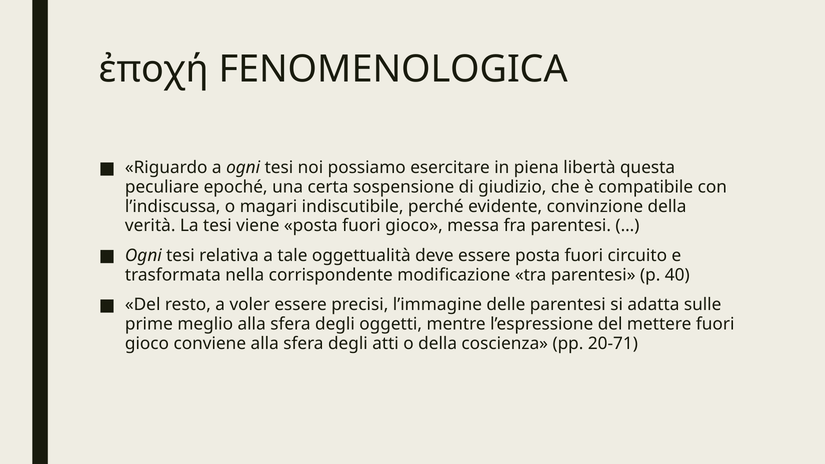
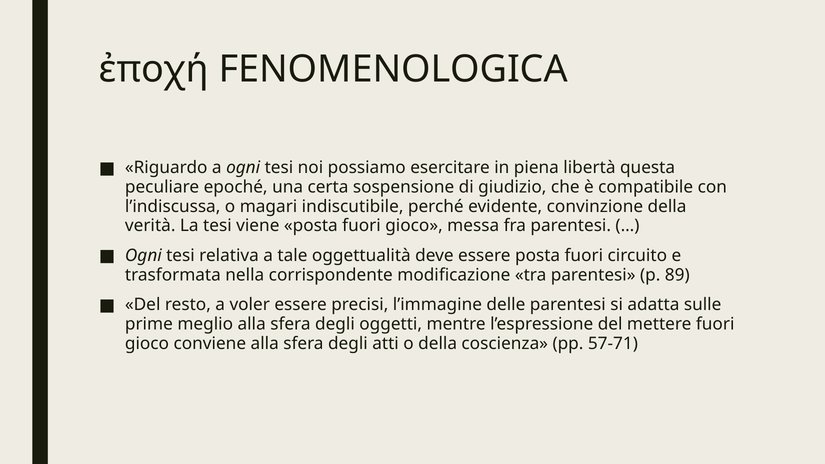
40: 40 -> 89 (677, 275)
20-71: 20-71 -> 57-71 (613, 343)
